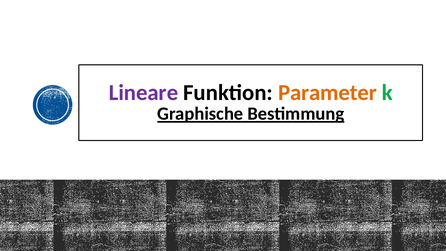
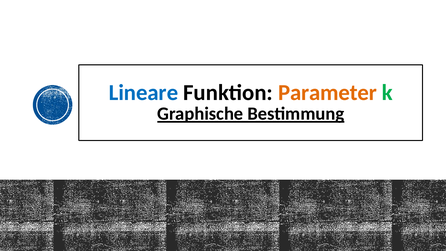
Lineare colour: purple -> blue (143, 93)
